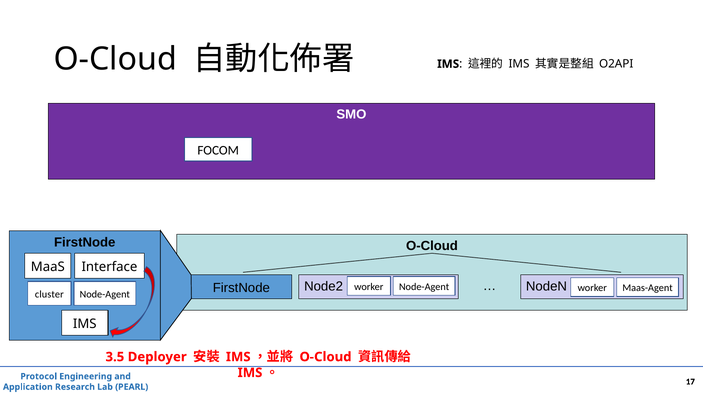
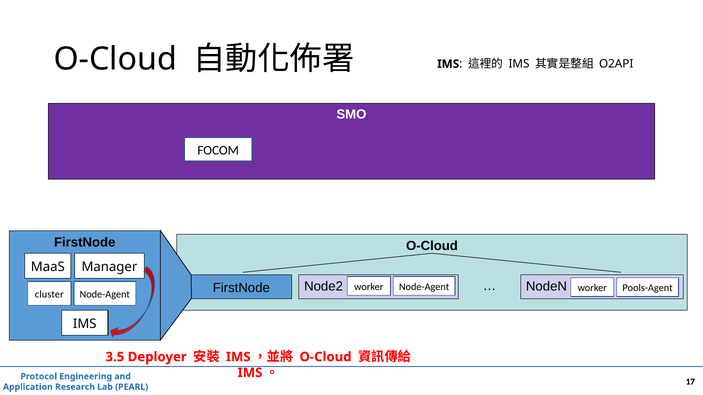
Interface: Interface -> Manager (109, 267)
Maas-Agent: Maas-Agent -> Pools-Agent (648, 288)
